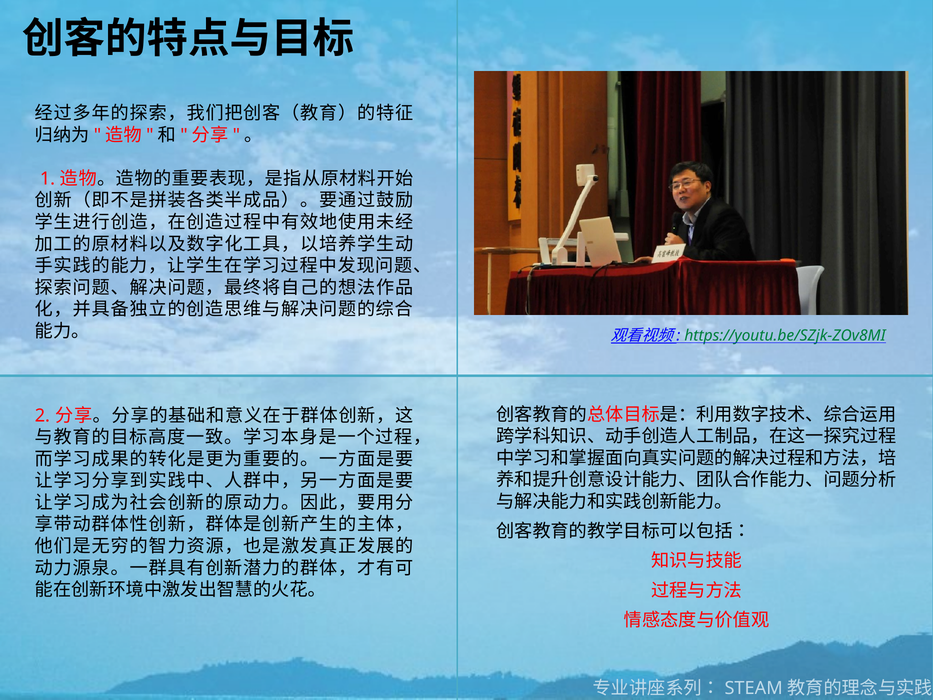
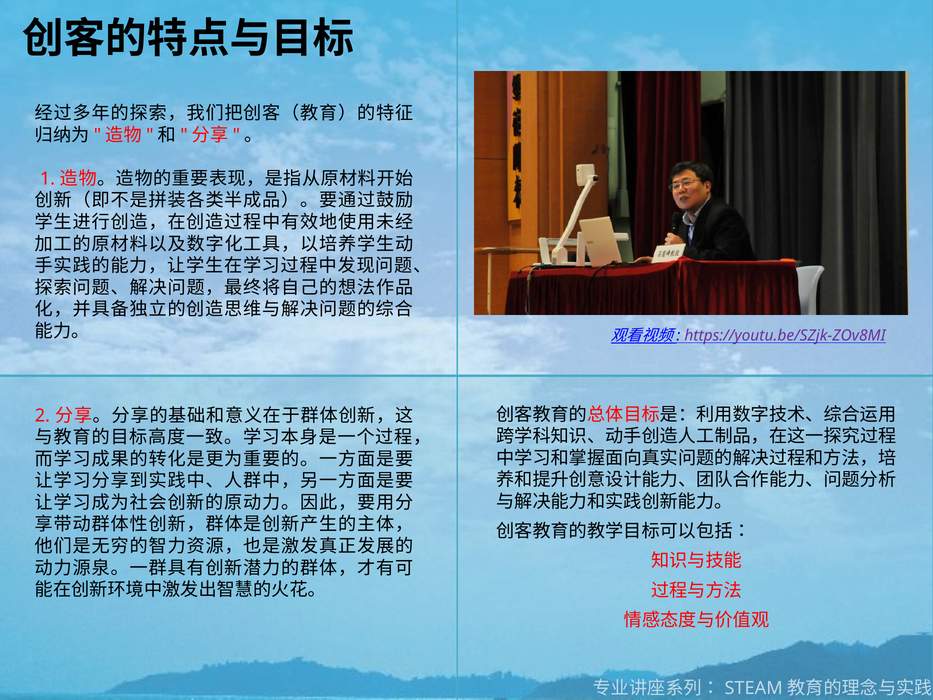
https://youtu.be/SZjk-ZOv8MI colour: green -> purple (785, 335)
